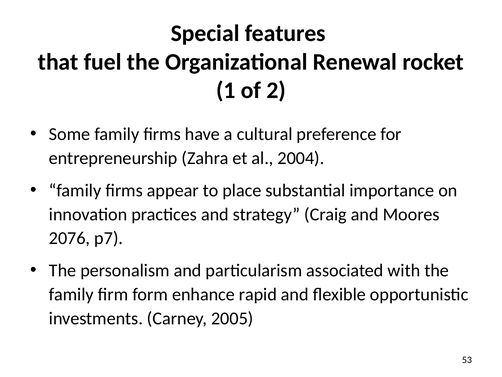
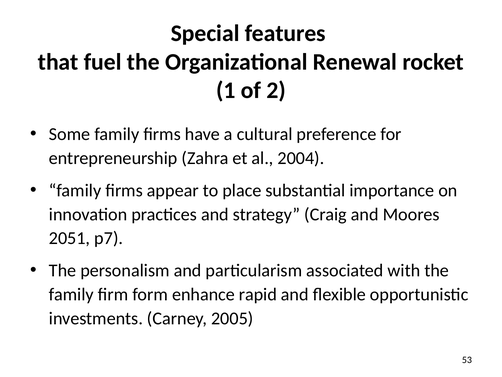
2076: 2076 -> 2051 (70, 238)
